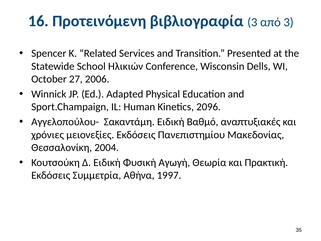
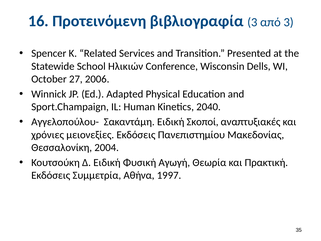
2096: 2096 -> 2040 (209, 107)
Βαθμό: Βαθμό -> Σκοποί (203, 122)
